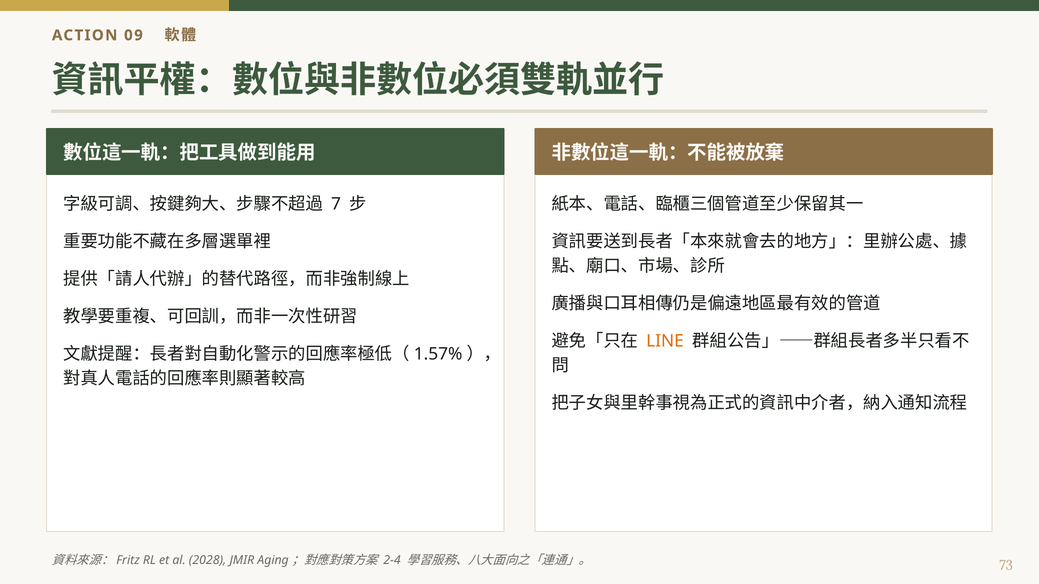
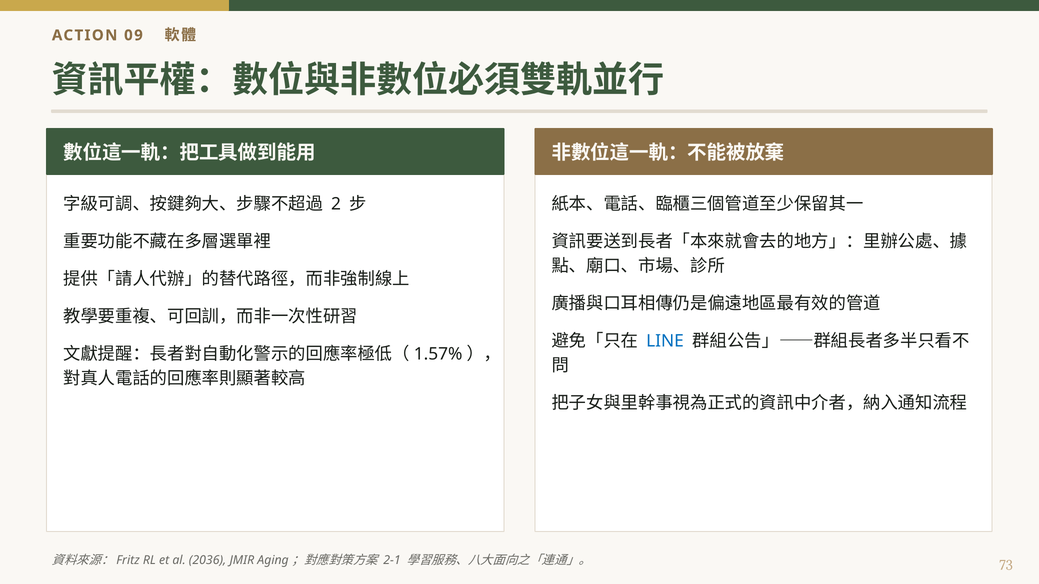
7: 7 -> 2 (336, 204)
LINE colour: orange -> blue (665, 341)
2028: 2028 -> 2036 (208, 561)
2-4: 2-4 -> 2-1 (392, 561)
